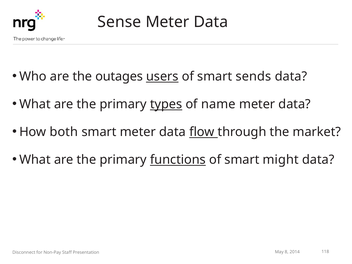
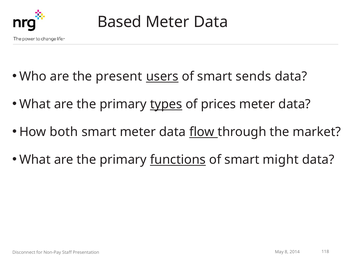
Sense: Sense -> Based (119, 22)
outages: outages -> present (119, 76)
name: name -> prices (218, 104)
